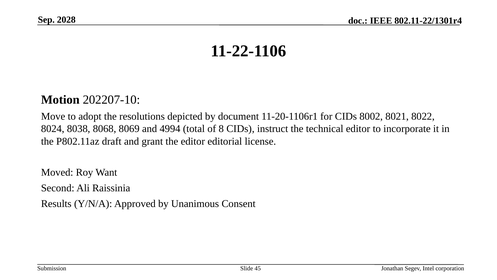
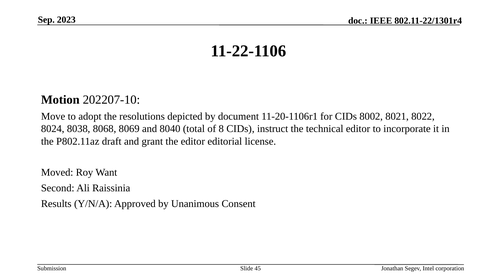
2028: 2028 -> 2023 (66, 20)
4994: 4994 -> 8040 (170, 129)
